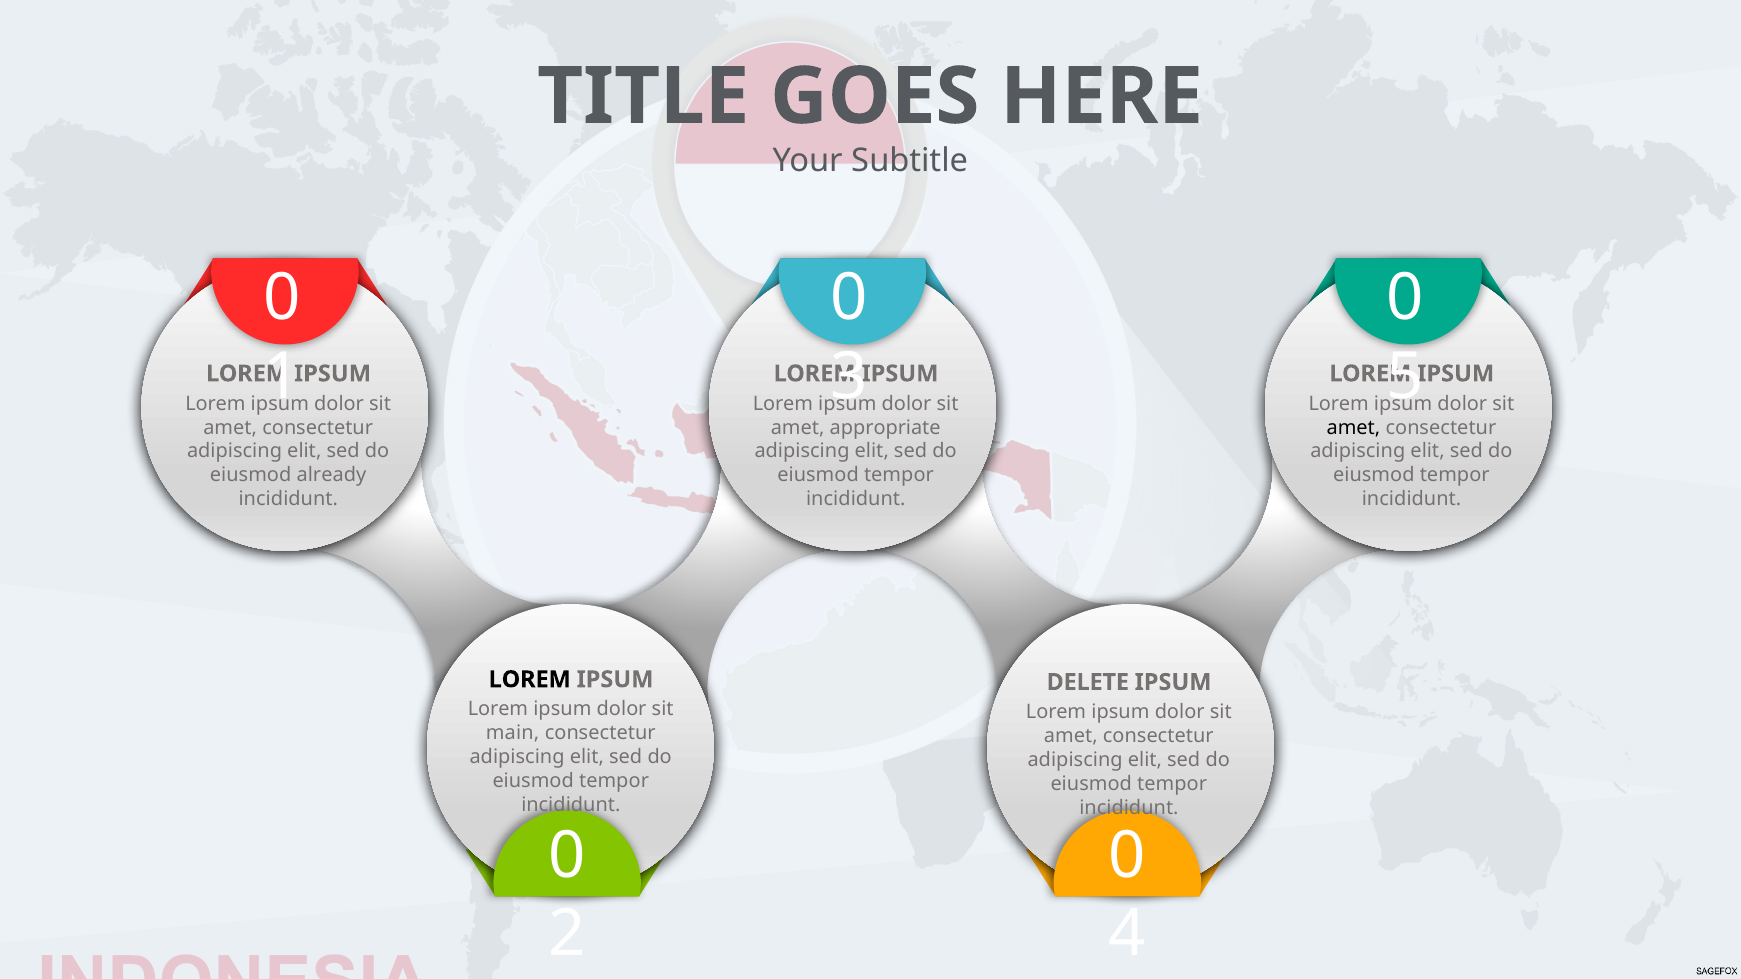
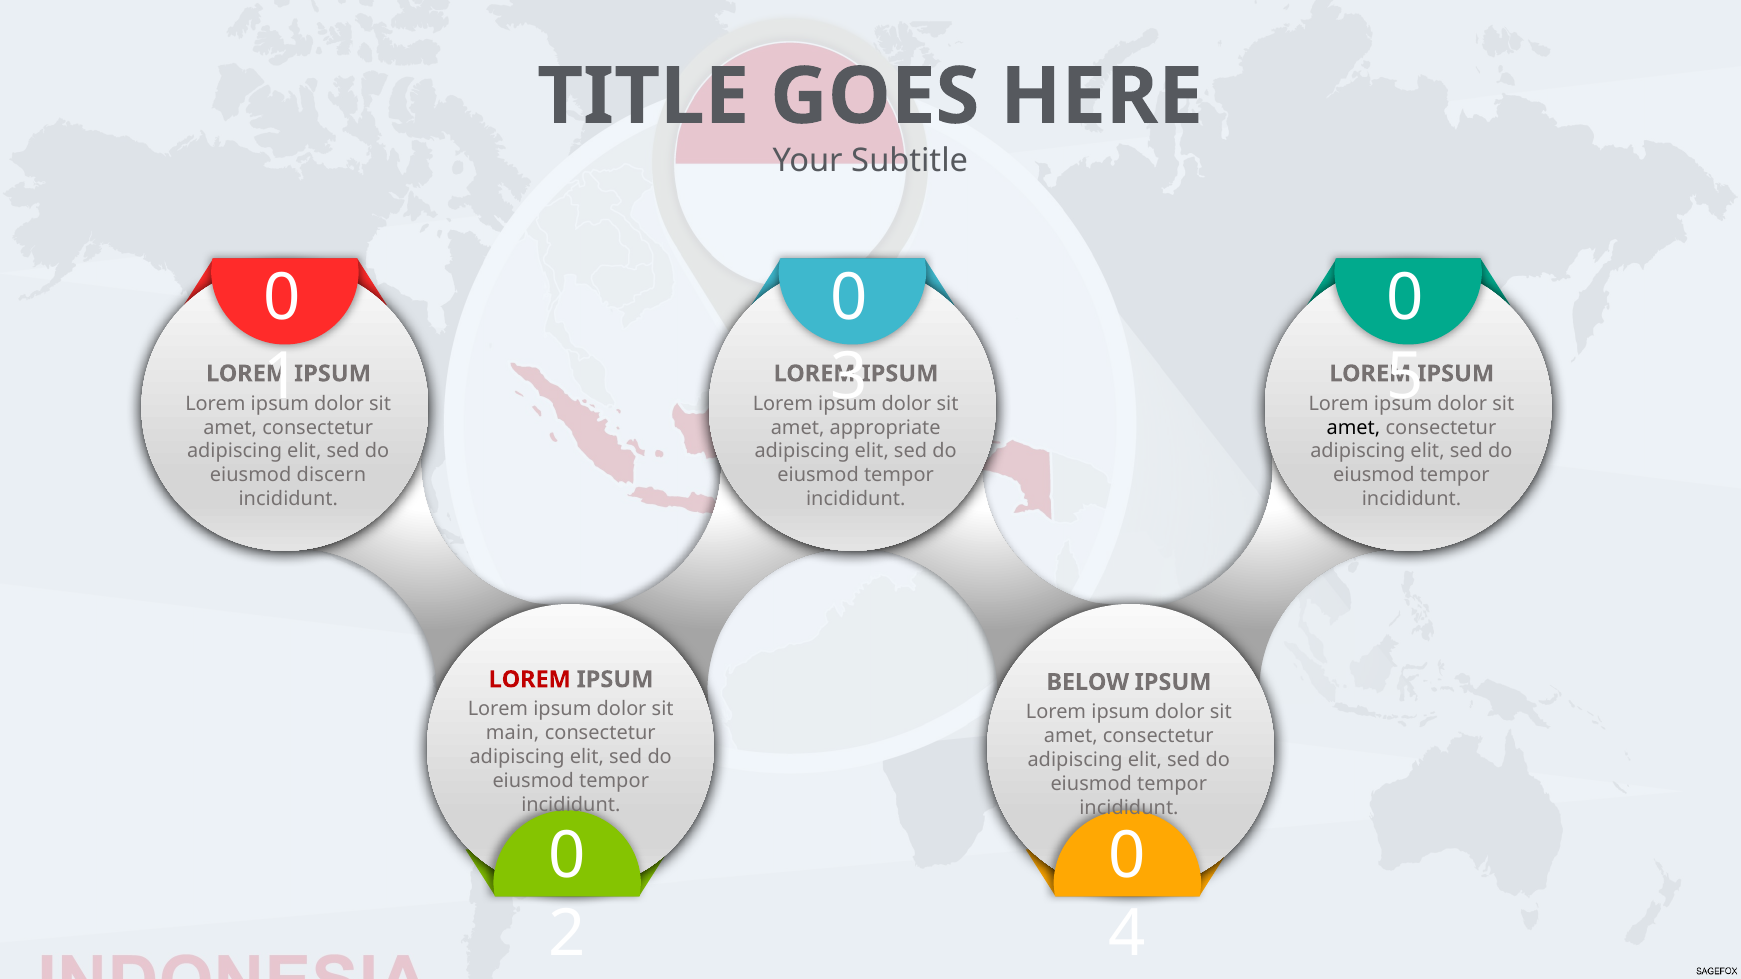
already: already -> discern (331, 476)
LOREM colour: black -> red (530, 680)
DELETE: DELETE -> BELOW (1088, 682)
